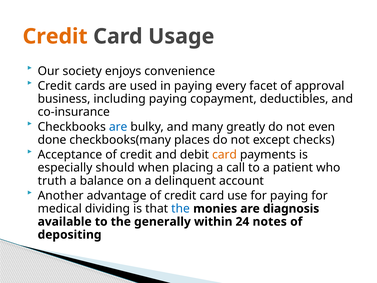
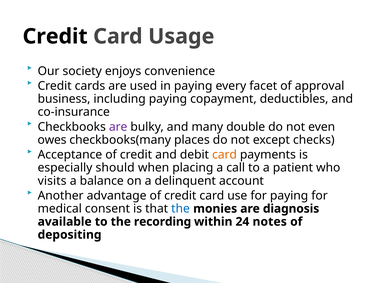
Credit colour: orange -> black (55, 36)
are colour: blue -> purple (118, 127)
greatly: greatly -> double (246, 127)
done: done -> owes (52, 140)
truth: truth -> visits (52, 181)
dividing: dividing -> consent (107, 208)
generally: generally -> recording (163, 222)
